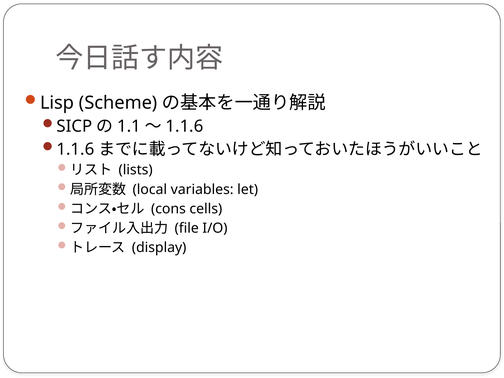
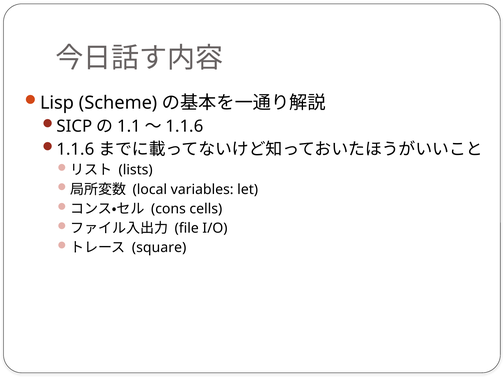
display: display -> square (159, 248)
